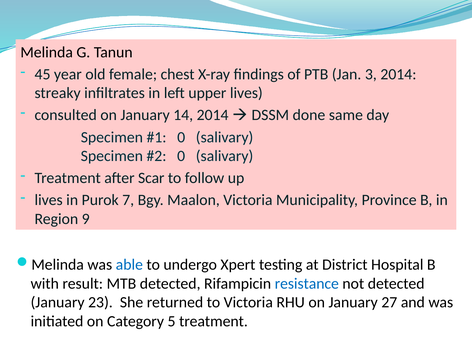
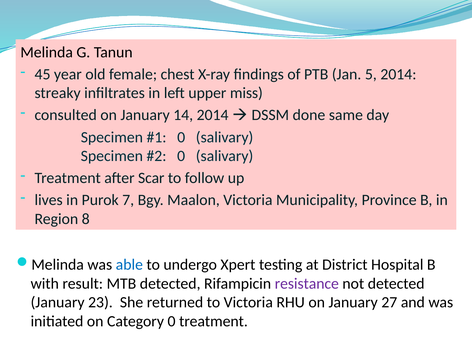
3: 3 -> 5 (371, 74)
upper lives: lives -> miss (246, 93)
9: 9 -> 8 (86, 219)
resistance colour: blue -> purple (307, 283)
Category 5: 5 -> 0 (172, 321)
